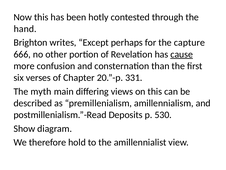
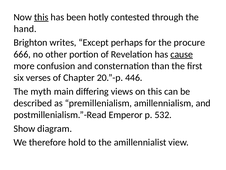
this underline: none -> present (41, 17)
capture: capture -> procure (189, 42)
331: 331 -> 446 (134, 77)
Deposits: Deposits -> Emperor (126, 115)
530: 530 -> 532 (163, 115)
